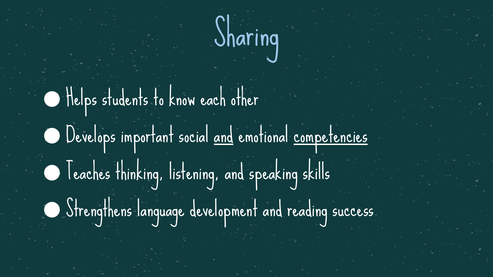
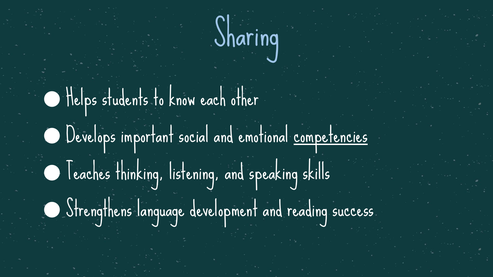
and underline: present -> none (224, 136)
